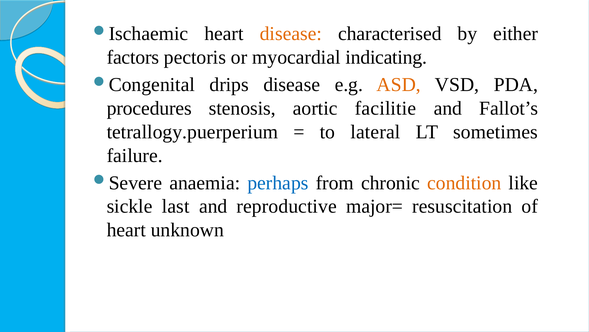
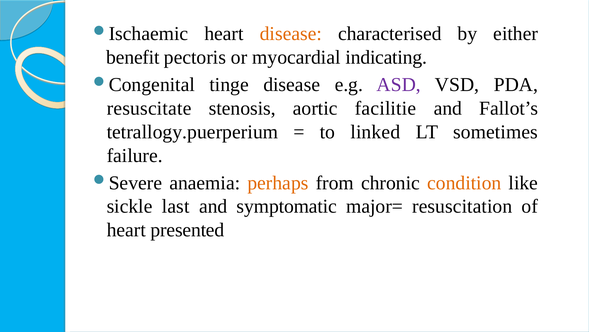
factors: factors -> benefit (133, 57)
drips: drips -> tinge (229, 85)
ASD colour: orange -> purple (399, 85)
procedures: procedures -> resuscitate (149, 108)
lateral: lateral -> linked (375, 132)
perhaps colour: blue -> orange (278, 182)
reproductive: reproductive -> symptomatic (287, 206)
unknown: unknown -> presented (187, 230)
